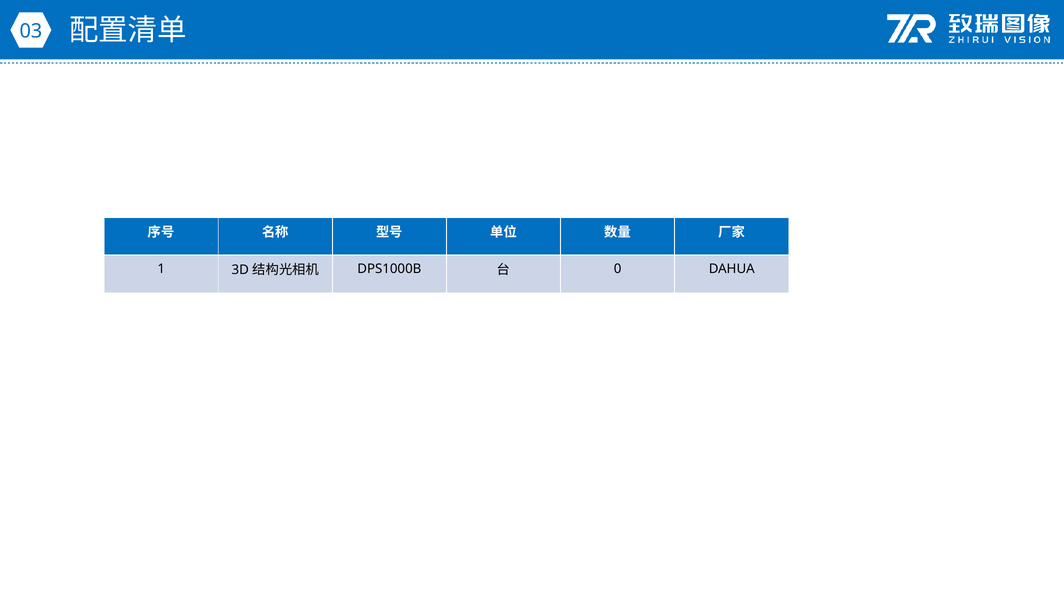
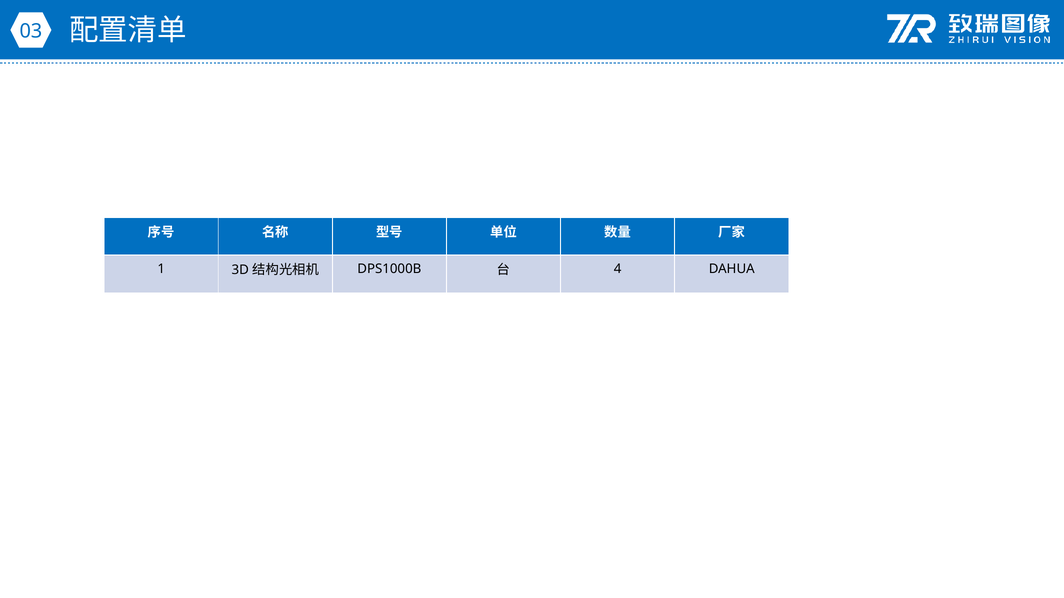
0: 0 -> 4 (618, 269)
